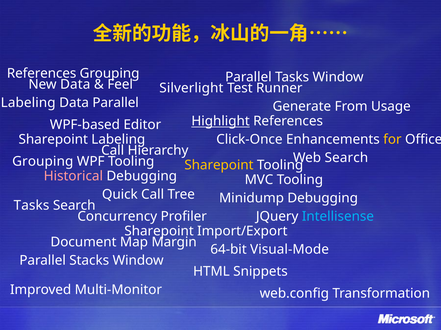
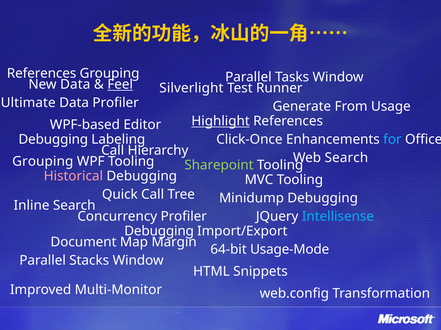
Feel underline: none -> present (120, 85)
Labeling: Labeling -> Ultimate (28, 103)
Data Parallel: Parallel -> Profiler (116, 103)
Sharepoint: Sharepoint -> Debugging (53, 140)
for colour: yellow -> light blue (392, 140)
Sharepoint colour: yellow -> light green (219, 166)
Tasks: Tasks -> Inline (32, 206)
Sharepoint: Sharepoint -> Debugging (159, 232)
Visual-Mode: Visual-Mode -> Usage-Mode (290, 250)
